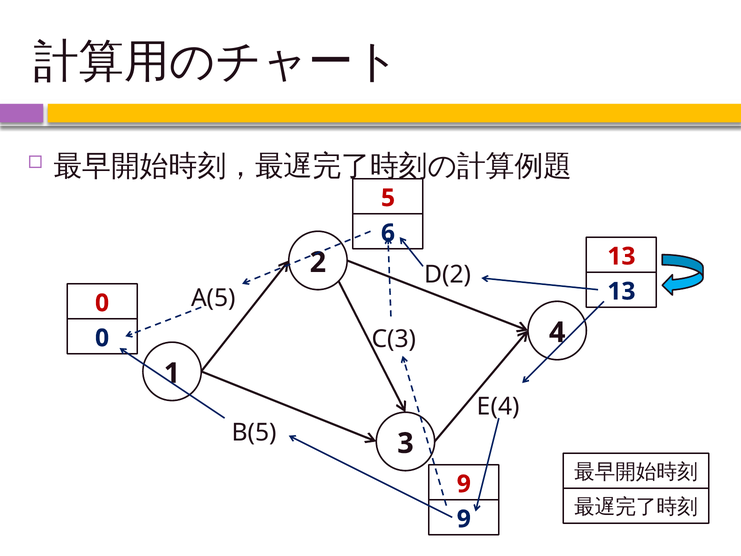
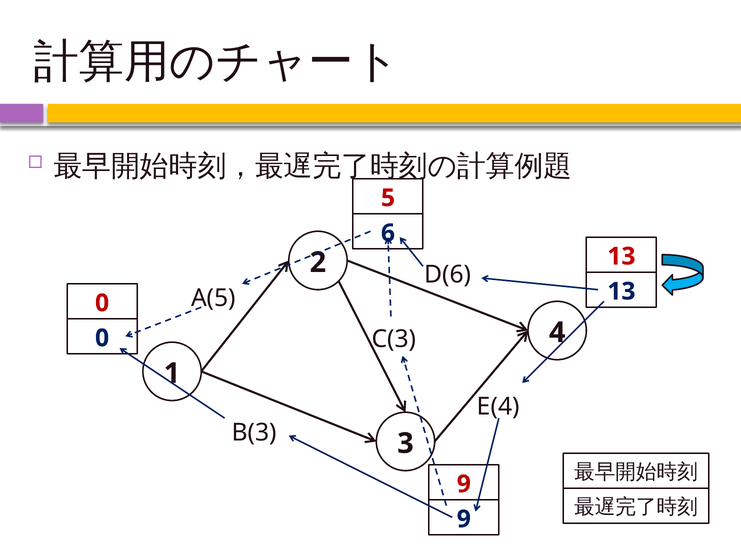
D(2: D(2 -> D(6 (448, 275)
B(5: B(5 -> B(3 (254, 432)
